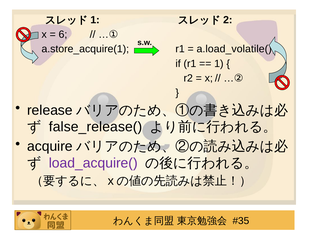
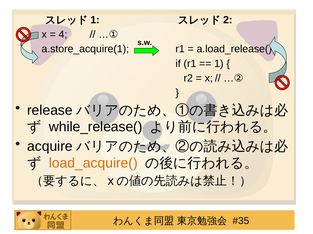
6: 6 -> 4 (63, 35)
a.load_volatile(: a.load_volatile( -> a.load_release( (236, 49)
false_release(: false_release( -> while_release( (96, 127)
load_acquire( colour: purple -> orange (93, 163)
